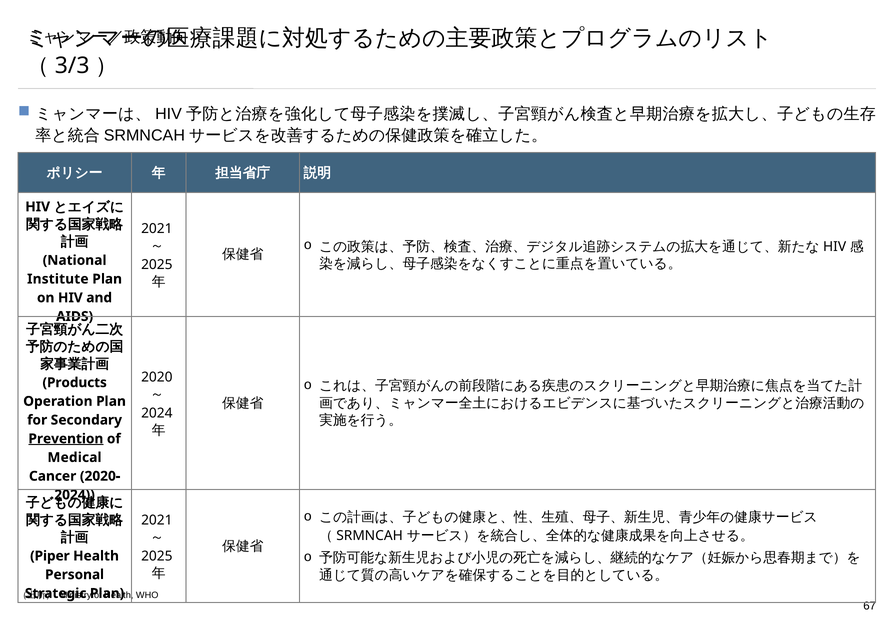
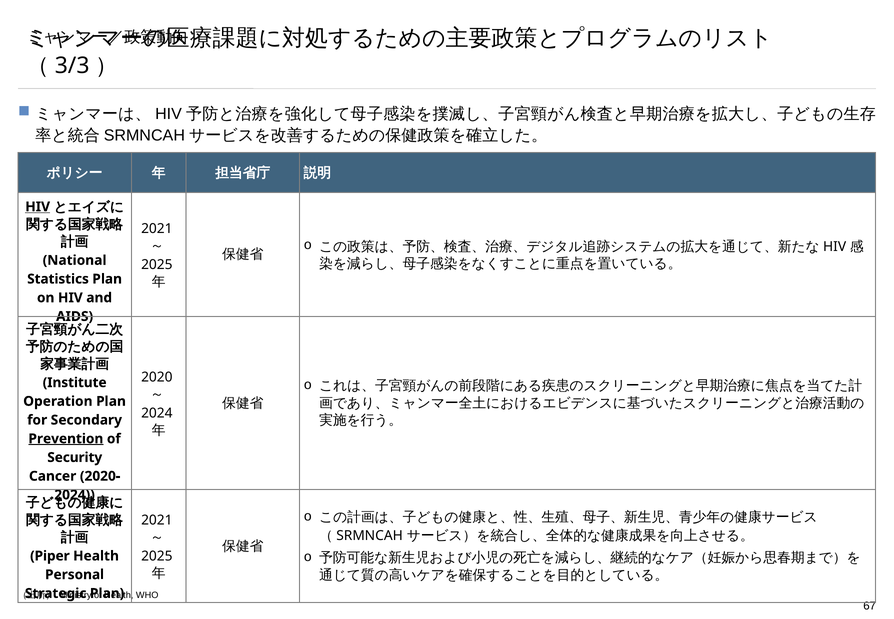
HIV underline: none -> present (38, 207)
Institute: Institute -> Statistics (58, 279)
Products: Products -> Institute (75, 383)
Medical: Medical -> Security (75, 457)
